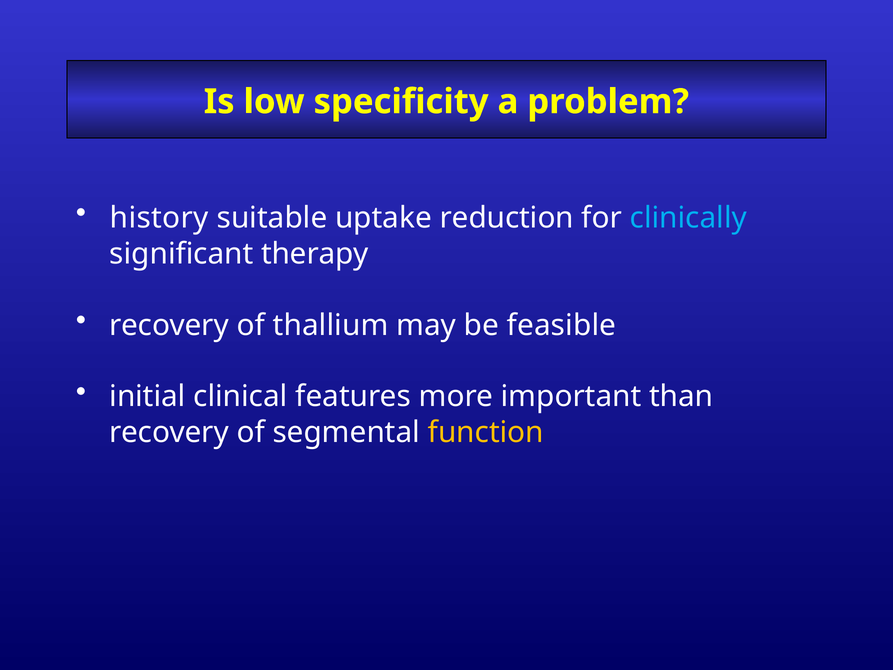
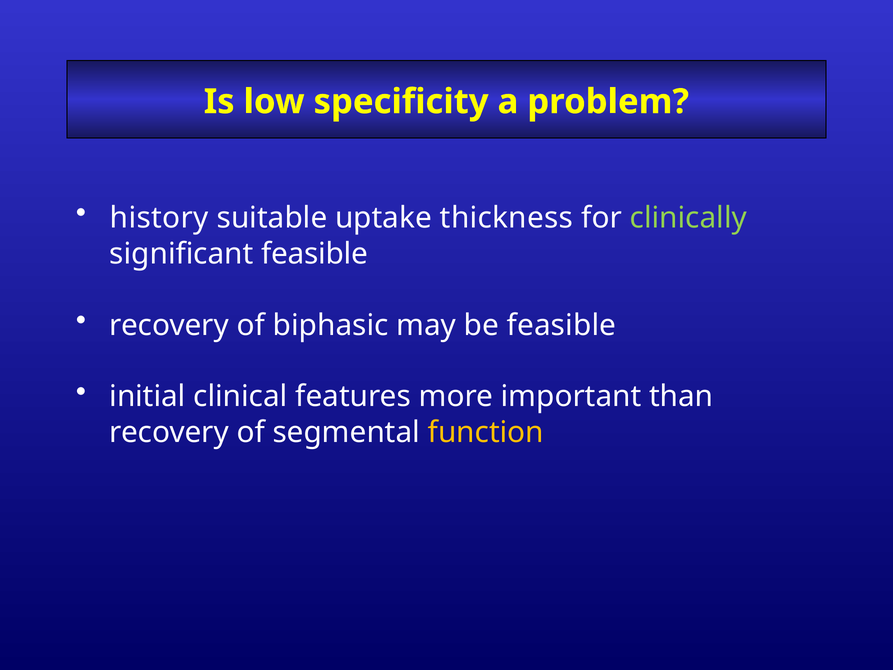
reduction: reduction -> thickness (507, 218)
clinically colour: light blue -> light green (688, 218)
significant therapy: therapy -> feasible (315, 254)
thallium: thallium -> biphasic (331, 325)
